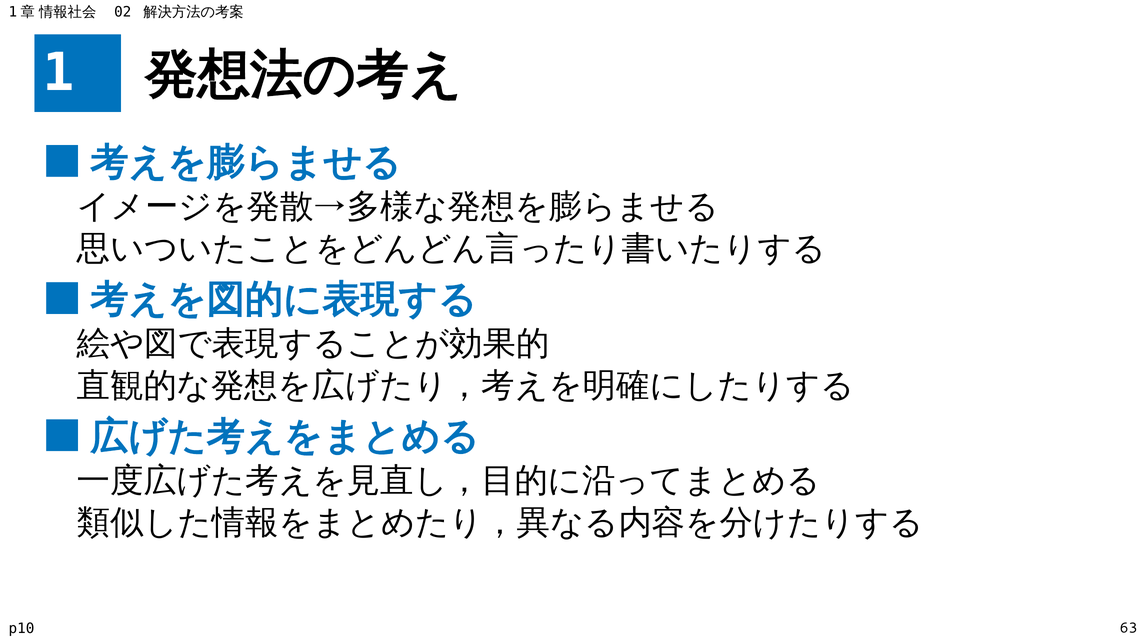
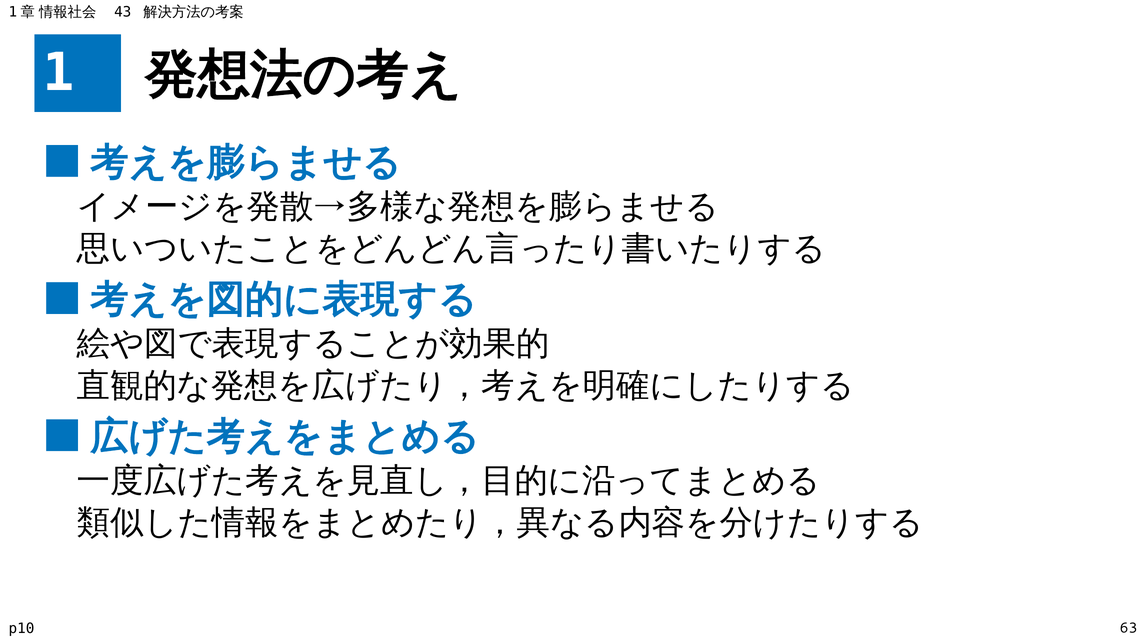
02: 02 -> 43 (123, 12)
